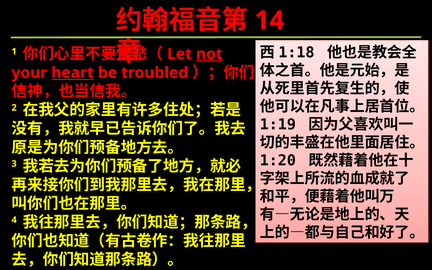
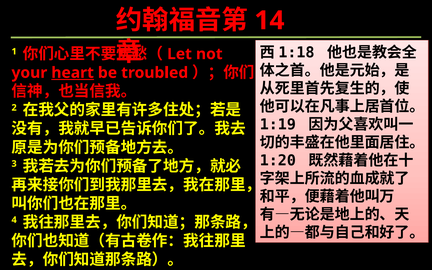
not underline: present -> none (209, 54)
